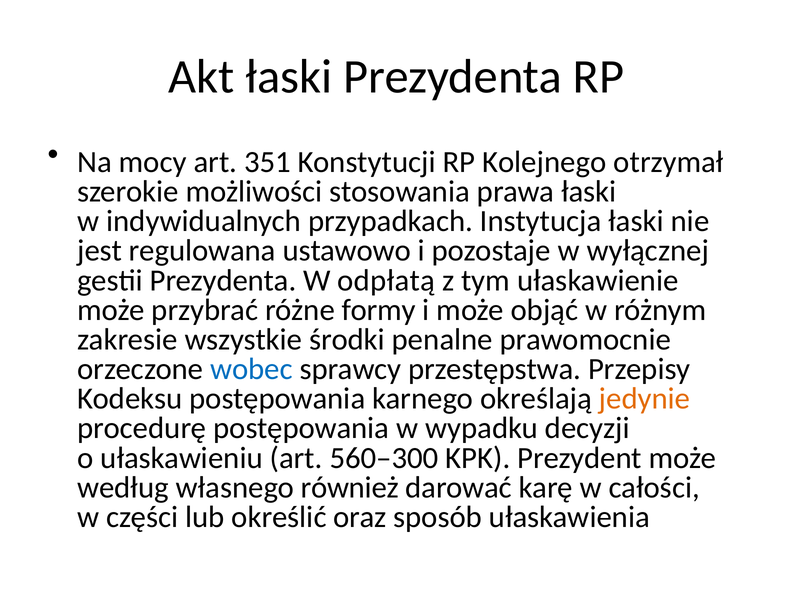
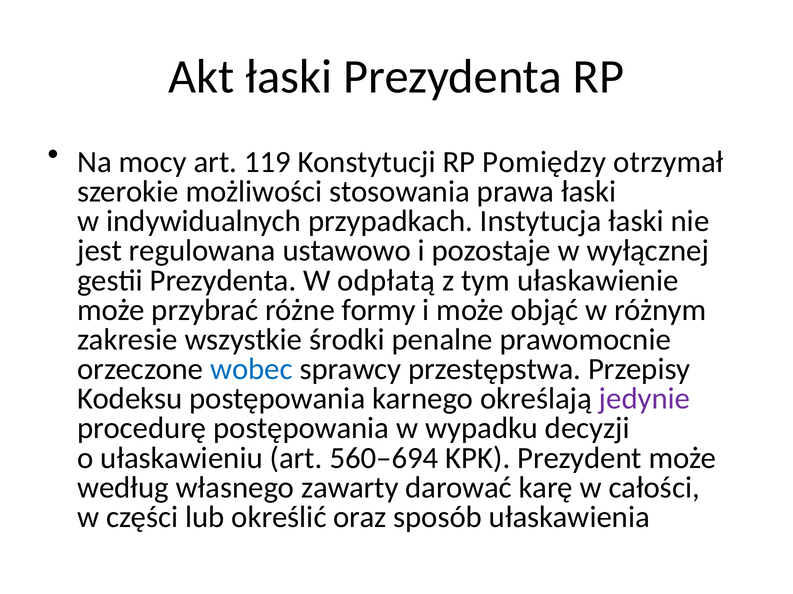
351: 351 -> 119 (267, 162)
Kolejnego: Kolejnego -> Pomiędzy (544, 162)
jedynie colour: orange -> purple (645, 399)
560–300: 560–300 -> 560–694 (384, 458)
również: również -> zawarty (350, 488)
